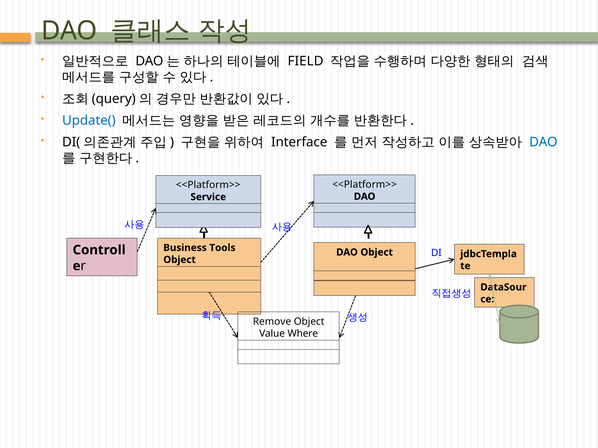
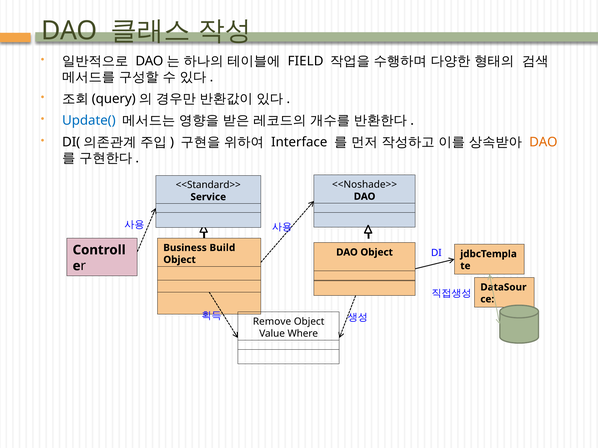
DAO colour: blue -> orange (543, 142)
<<Platform>>: <<Platform>> -> <<Noshade>> (365, 185)
<<Platform>>: <<Platform>> -> <<Standard>> (208, 185)
Tools: Tools -> Build (222, 248)
